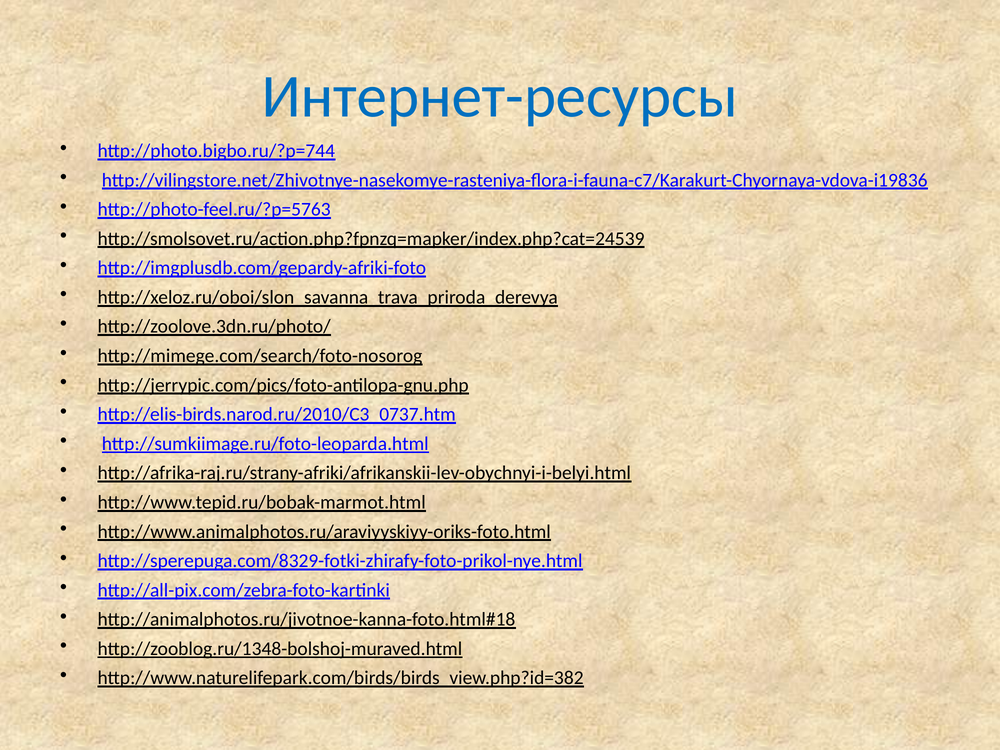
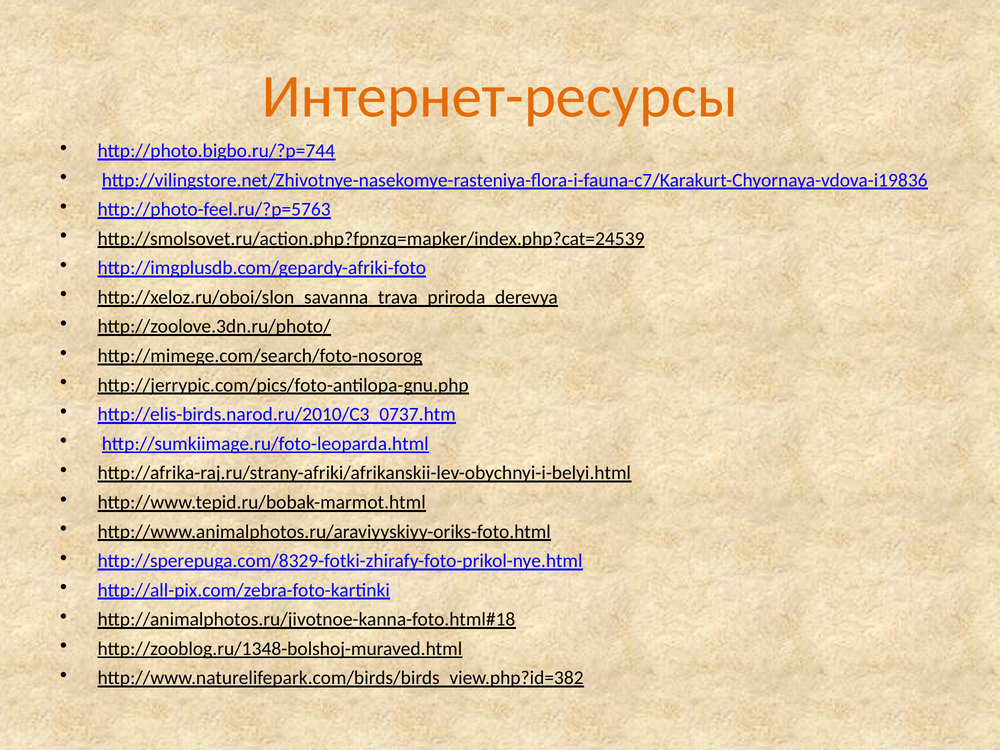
Интернет-ресурсы colour: blue -> orange (500, 97)
